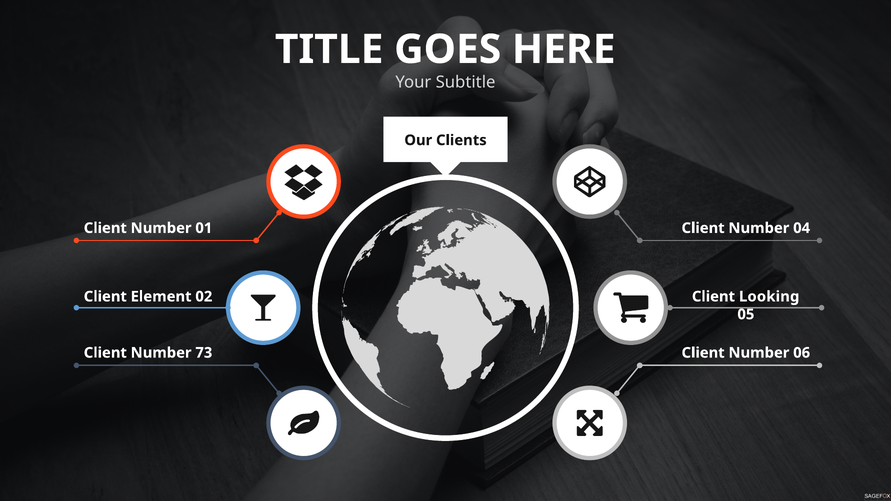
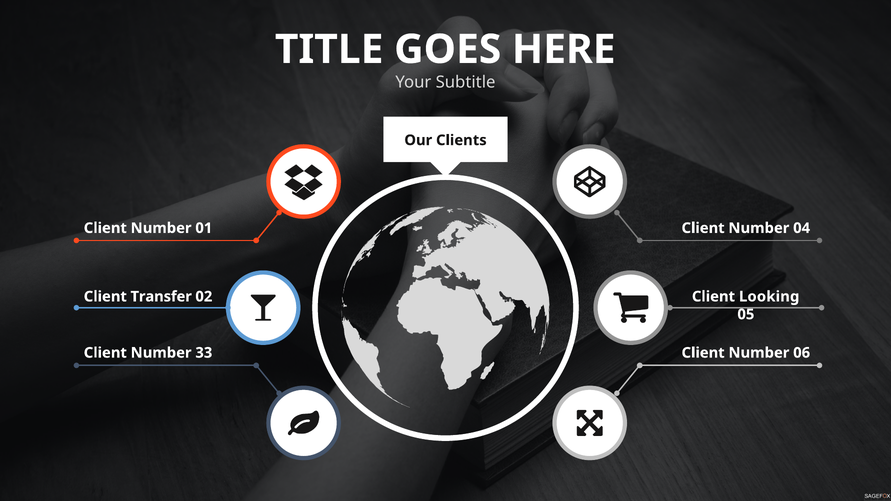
Element: Element -> Transfer (161, 297)
73: 73 -> 33 (204, 353)
